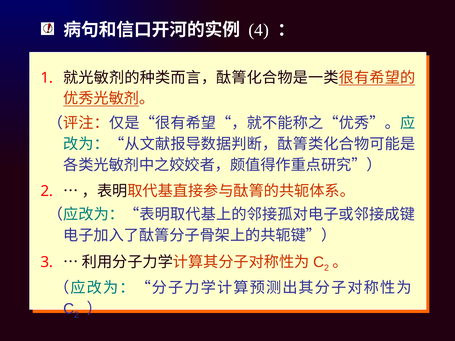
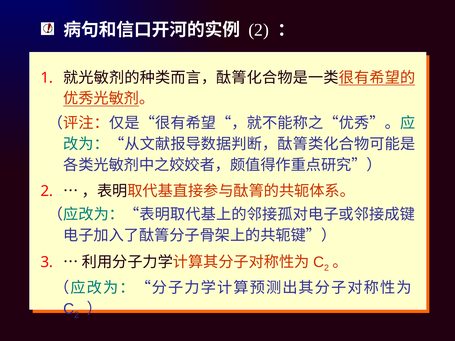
4: 4 -> 2 (259, 30)
